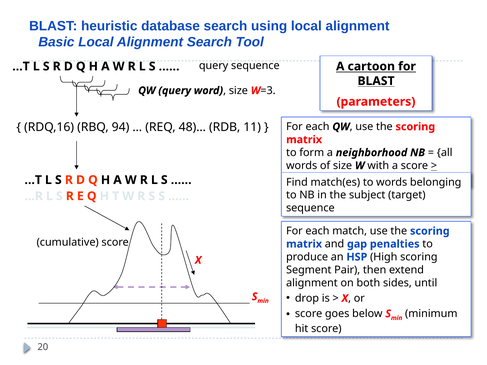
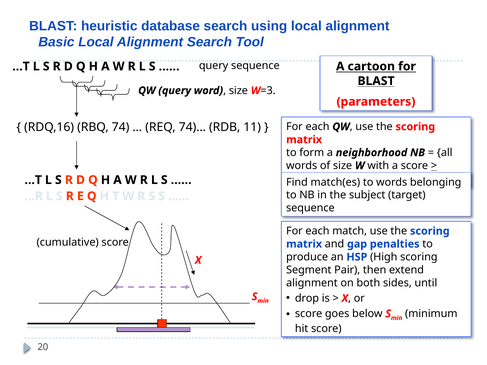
94: 94 -> 74 (121, 127)
48)…: 48)… -> 74)… (192, 127)
